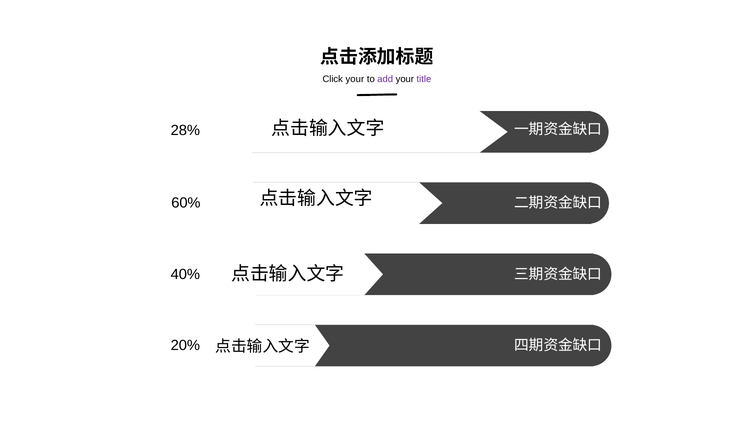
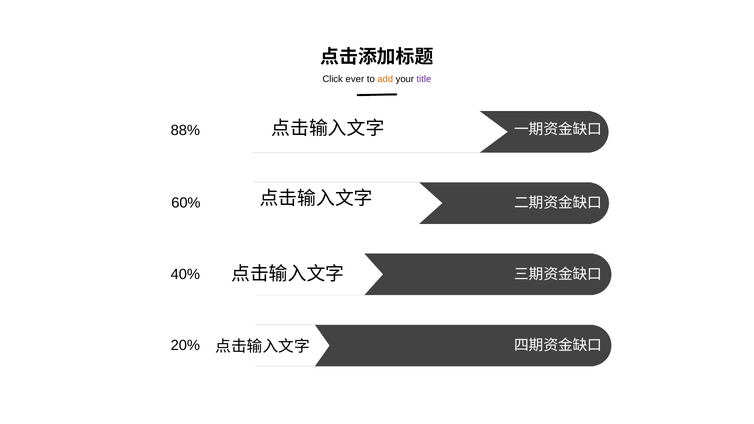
Click your: your -> ever (355, 79)
add colour: purple -> orange (385, 79)
28%: 28% -> 88% (185, 130)
